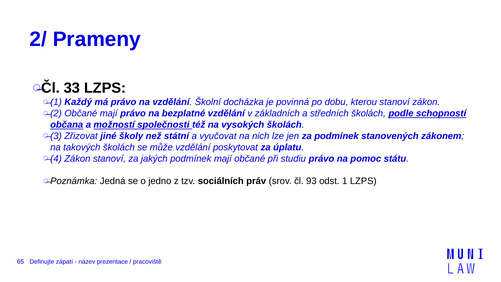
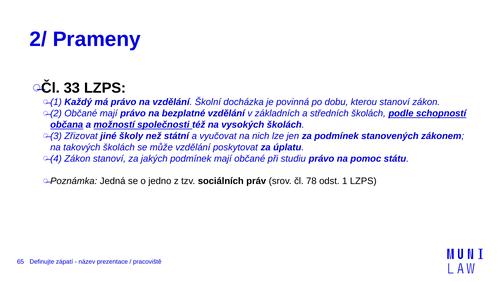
93: 93 -> 78 (311, 181)
